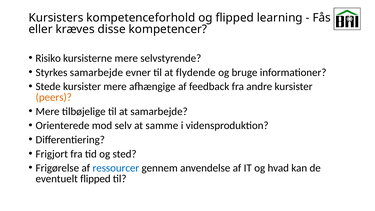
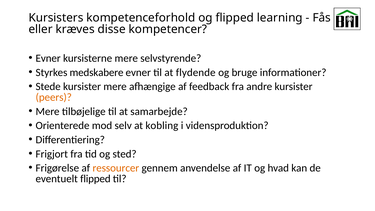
Risiko: Risiko -> Evner (48, 58)
Styrkes samarbejde: samarbejde -> medskabere (97, 72)
samme: samme -> kobling (162, 126)
ressourcer colour: blue -> orange (116, 168)
